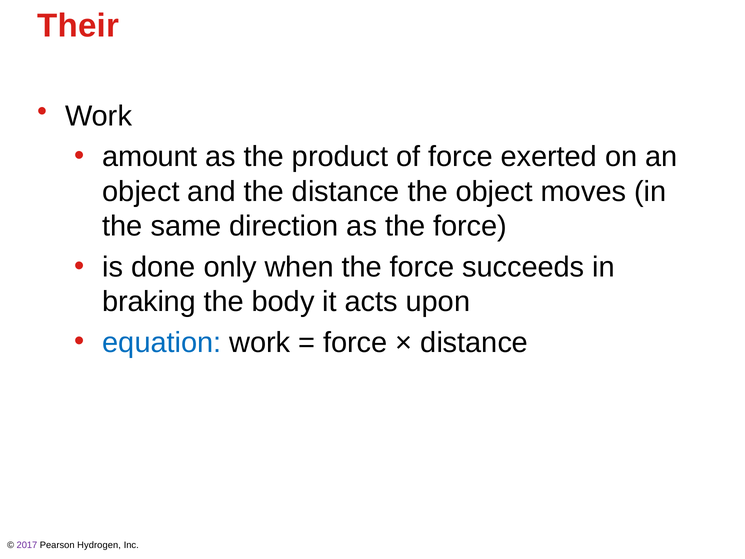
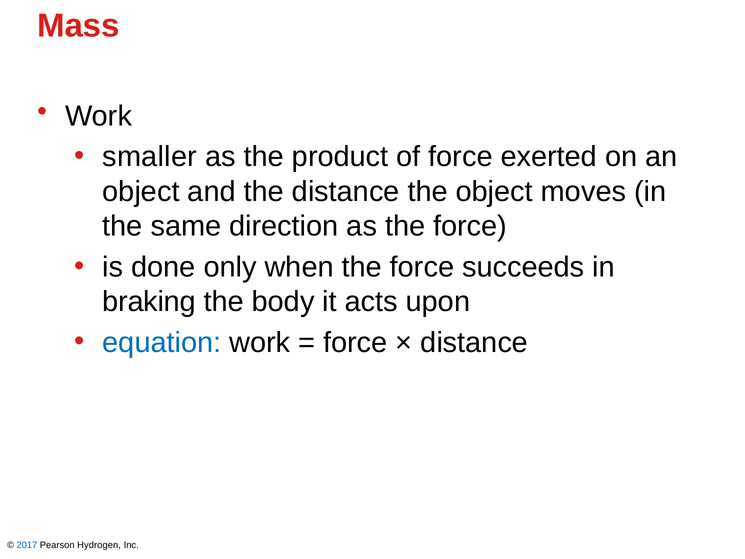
Their: Their -> Mass (78, 26)
amount: amount -> smaller (150, 157)
2017 colour: purple -> blue (27, 545)
